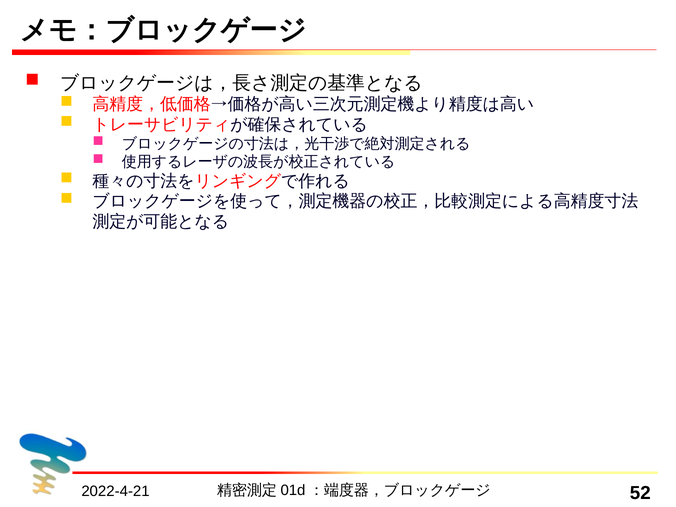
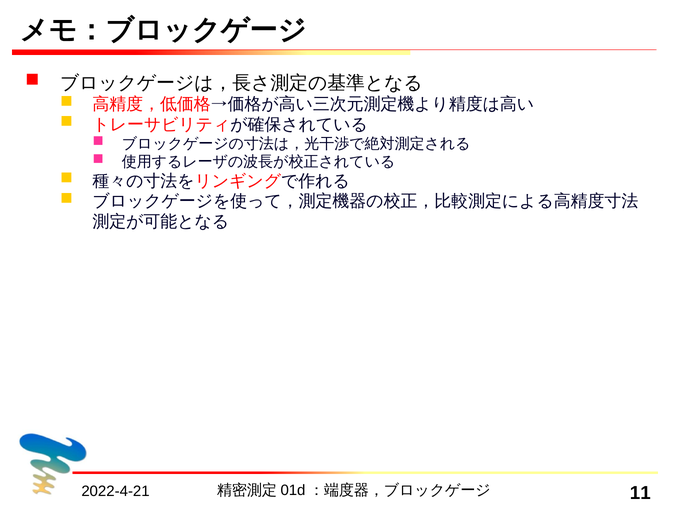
52: 52 -> 11 (640, 493)
